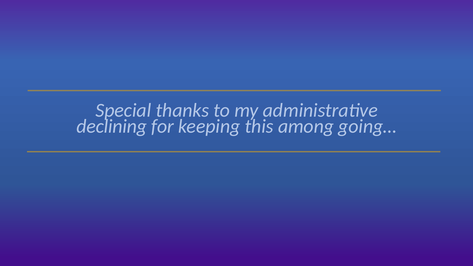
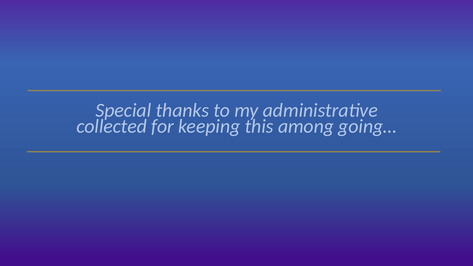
declining: declining -> collected (112, 126)
